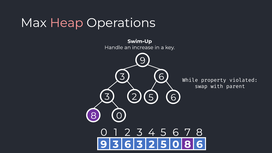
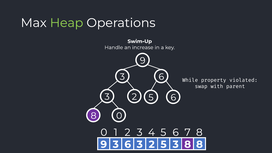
Heap colour: pink -> light green (67, 23)
5 0: 0 -> 3 (176, 144)
8 6: 6 -> 8 (199, 144)
